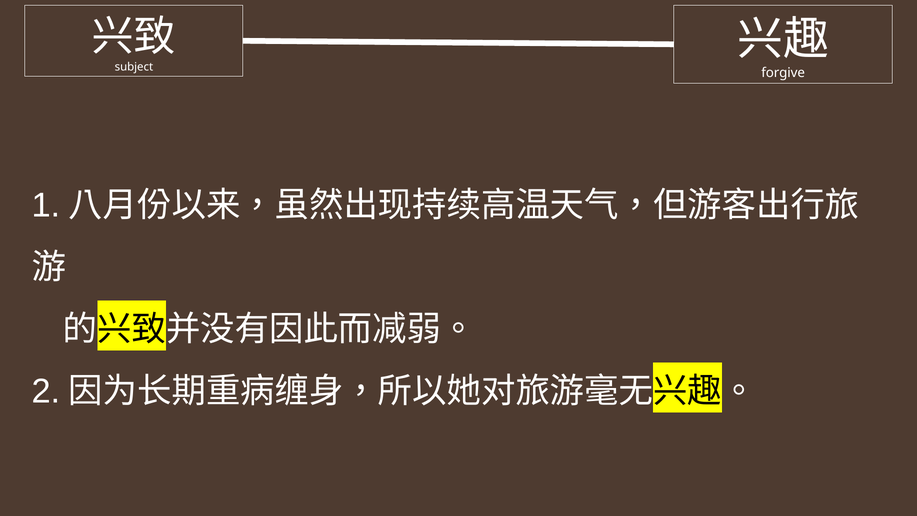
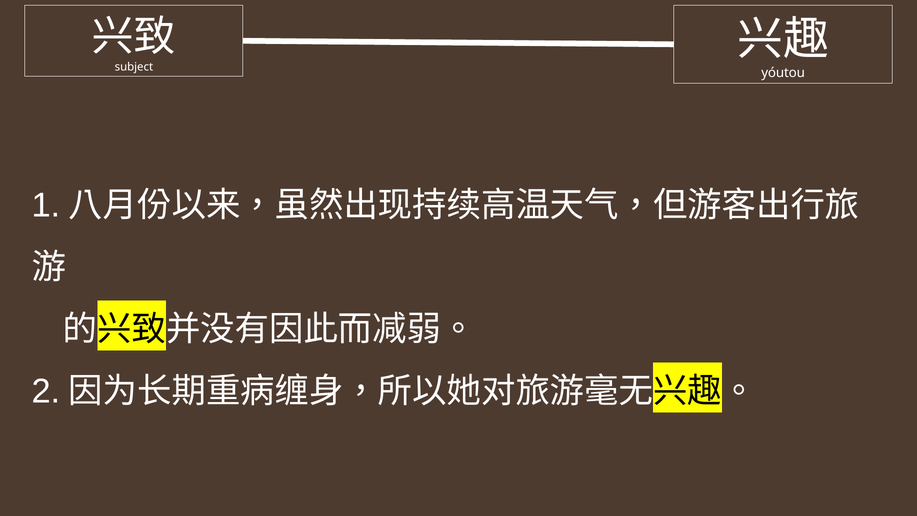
forgive: forgive -> yóutou (783, 73)
